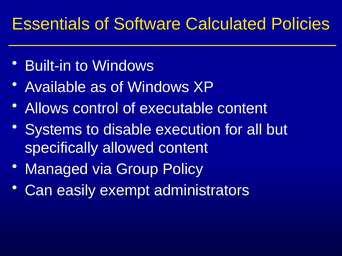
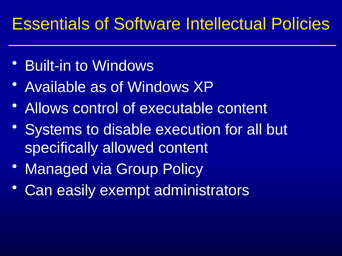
Calculated: Calculated -> Intellectual (226, 24)
